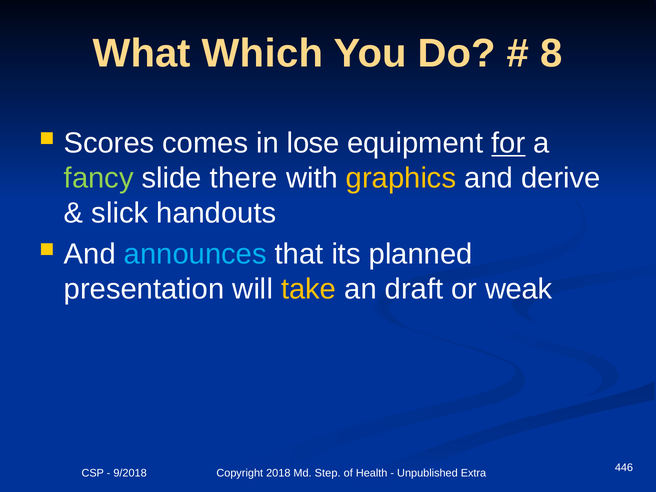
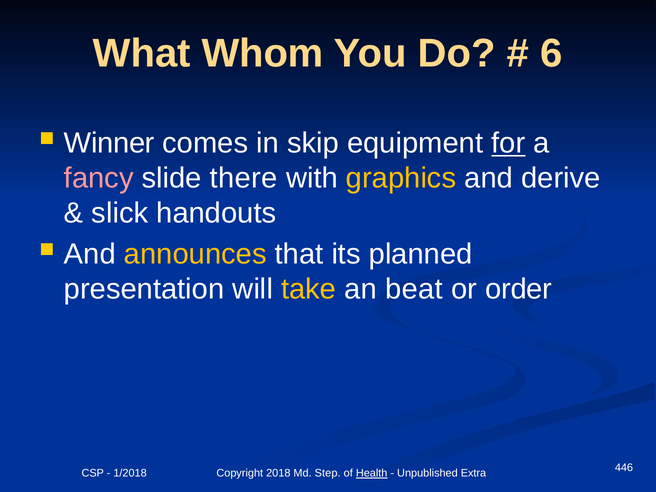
Which: Which -> Whom (263, 54)
8: 8 -> 6 (551, 54)
Scores: Scores -> Winner (109, 143)
lose: lose -> skip (313, 143)
fancy colour: light green -> pink (99, 178)
announces colour: light blue -> yellow (195, 254)
draft: draft -> beat (414, 289)
weak: weak -> order (519, 289)
9/2018: 9/2018 -> 1/2018 (130, 473)
Health underline: none -> present (372, 473)
